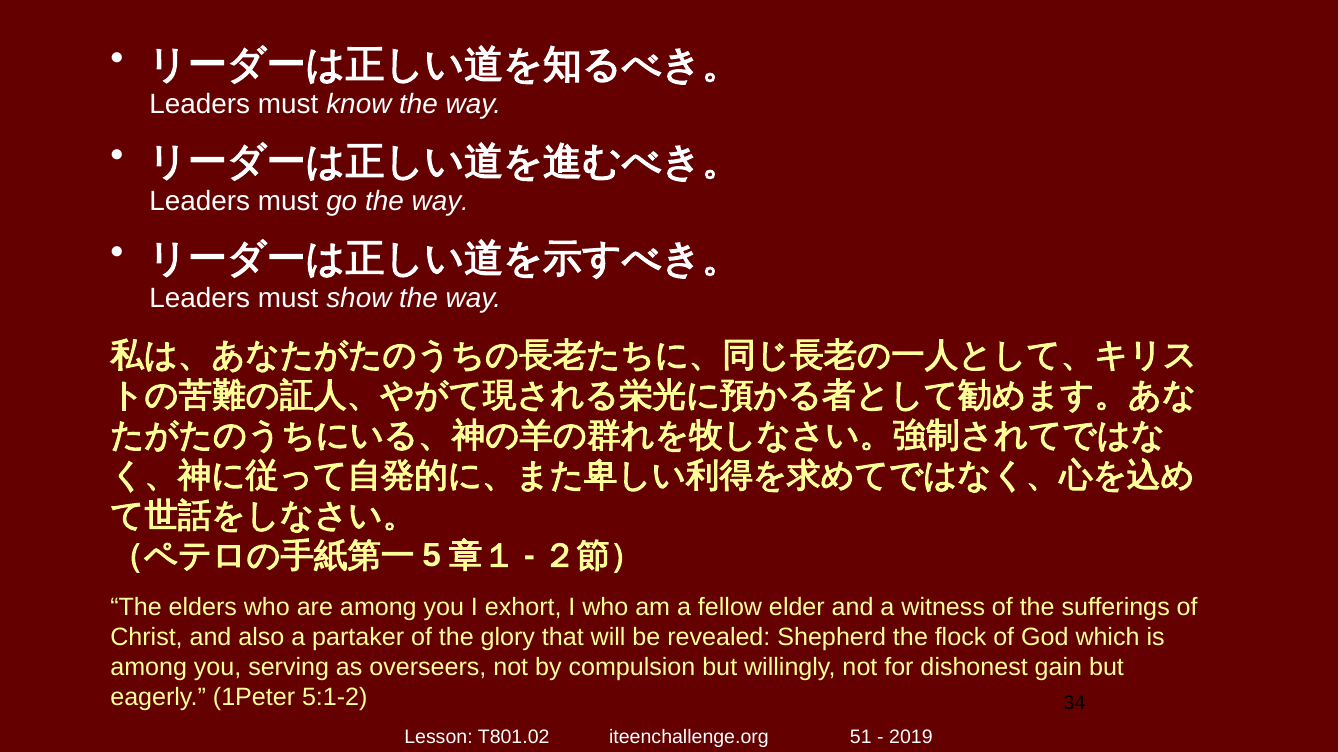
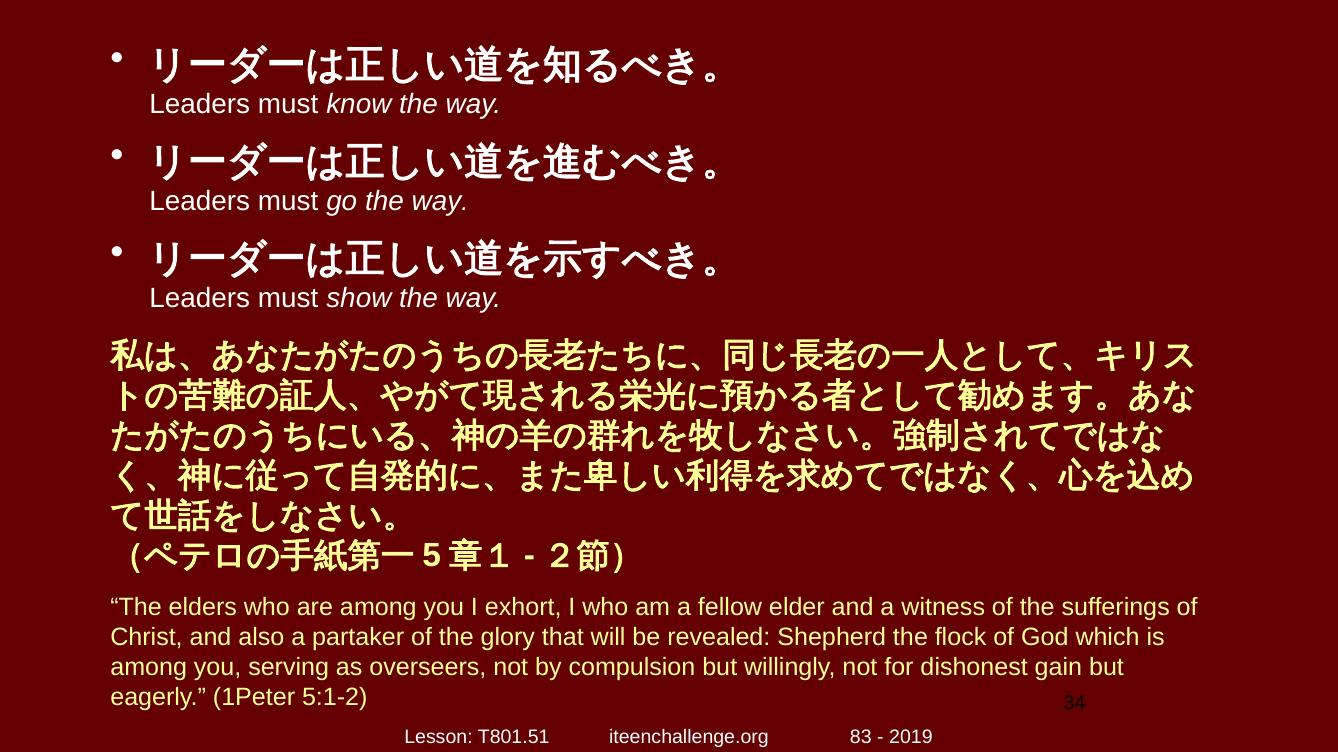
T801.02: T801.02 -> T801.51 (514, 737)
51: 51 -> 83 (861, 737)
